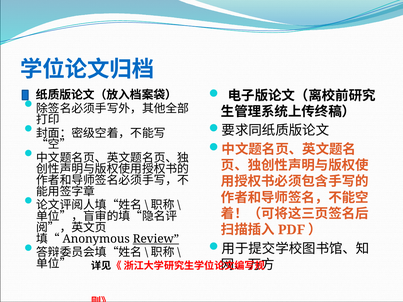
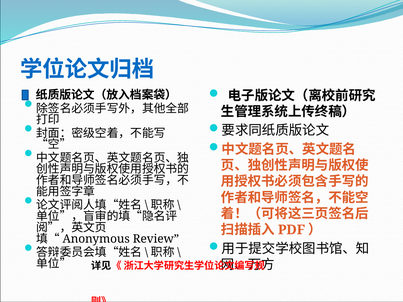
Review underline: present -> none (156, 239)
